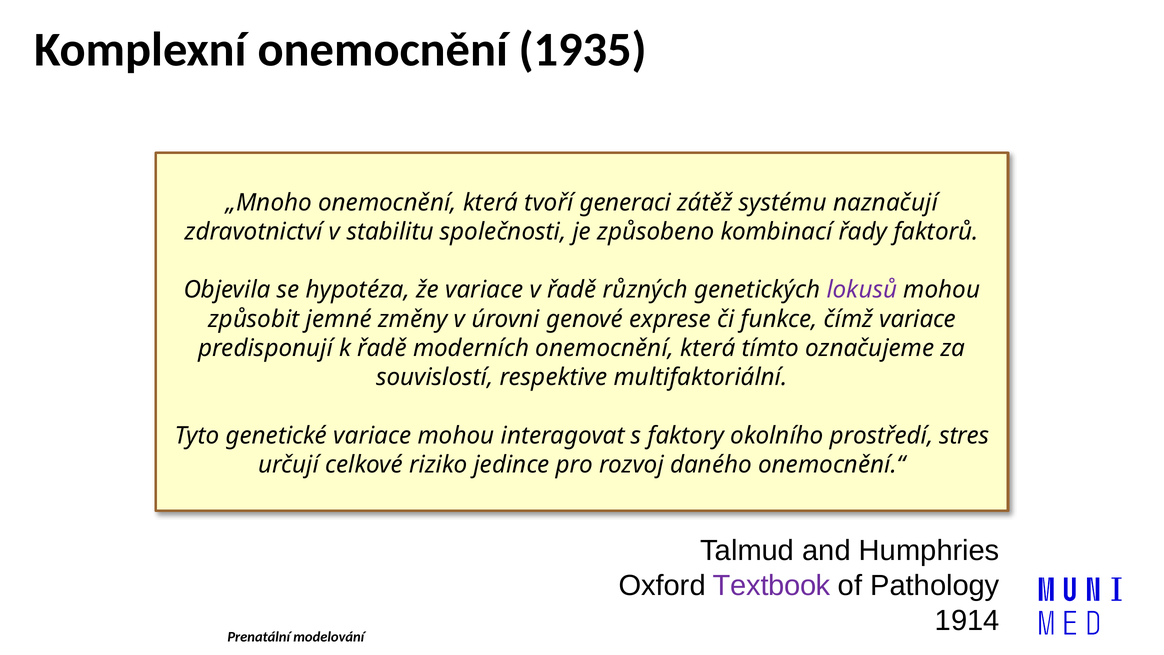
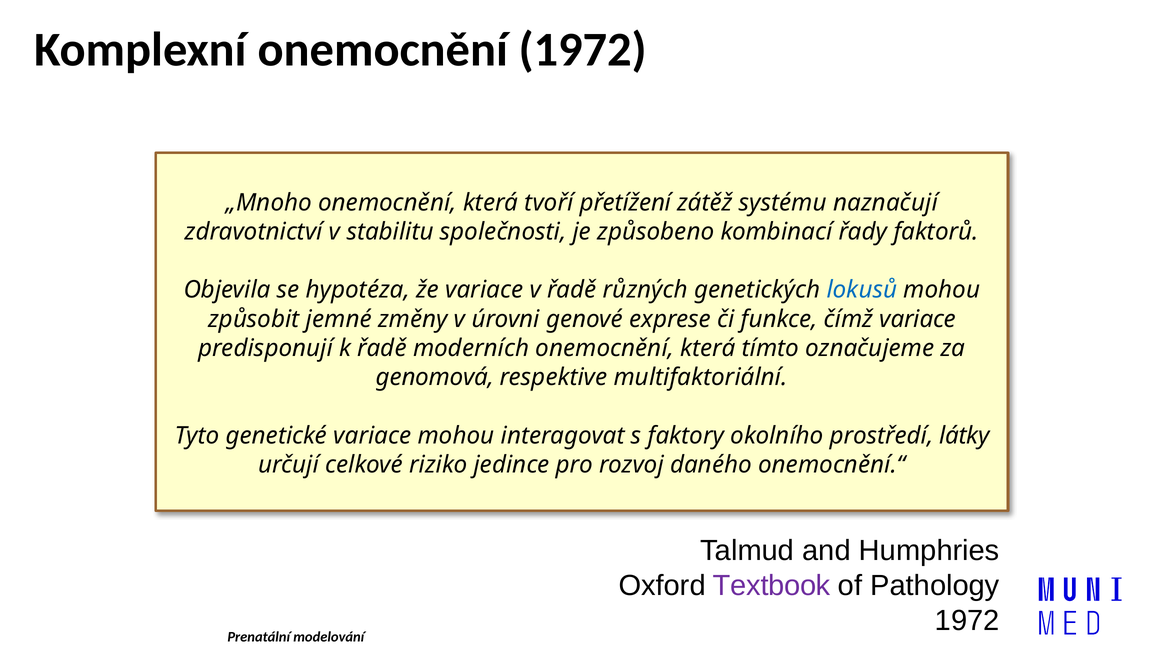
onemocnění 1935: 1935 -> 1972 (583, 50)
generaci: generaci -> přetížení (625, 202)
lokusů colour: purple -> blue (862, 290)
souvislostí: souvislostí -> genomová (435, 377)
stres: stres -> látky (964, 435)
1914: 1914 -> 1972 (967, 620)
